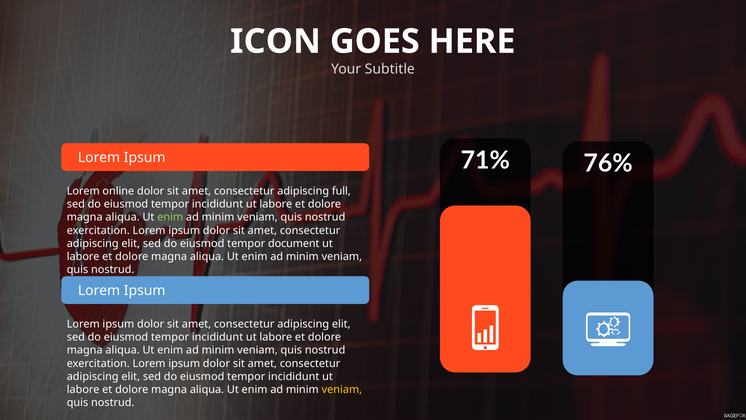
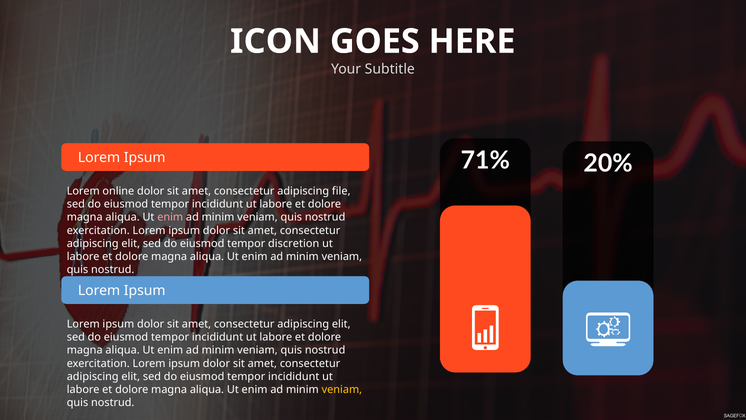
76%: 76% -> 20% (608, 163)
full: full -> file (341, 191)
enim colour: light green -> pink (170, 217)
document: document -> discretion (294, 243)
